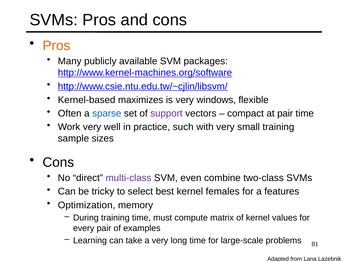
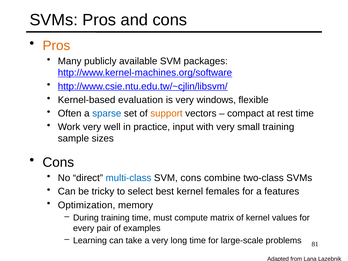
maximizes: maximizes -> evaluation (141, 100)
support colour: purple -> orange (166, 113)
at pair: pair -> rest (285, 113)
such: such -> input (183, 127)
multi-class colour: purple -> blue (129, 178)
SVM even: even -> cons (191, 178)
